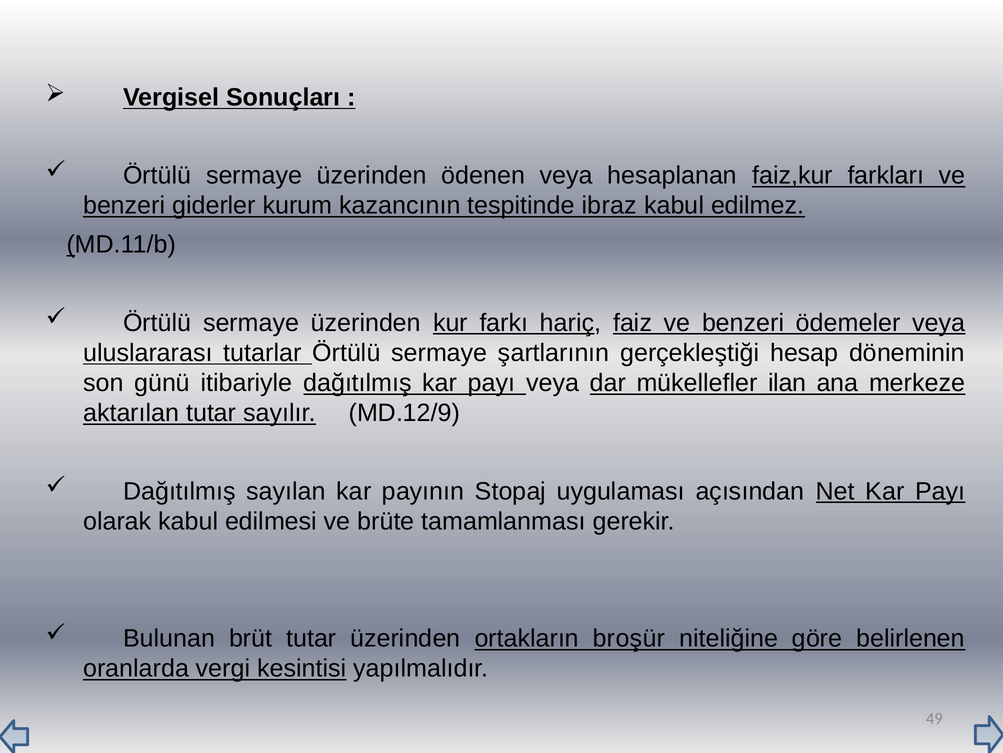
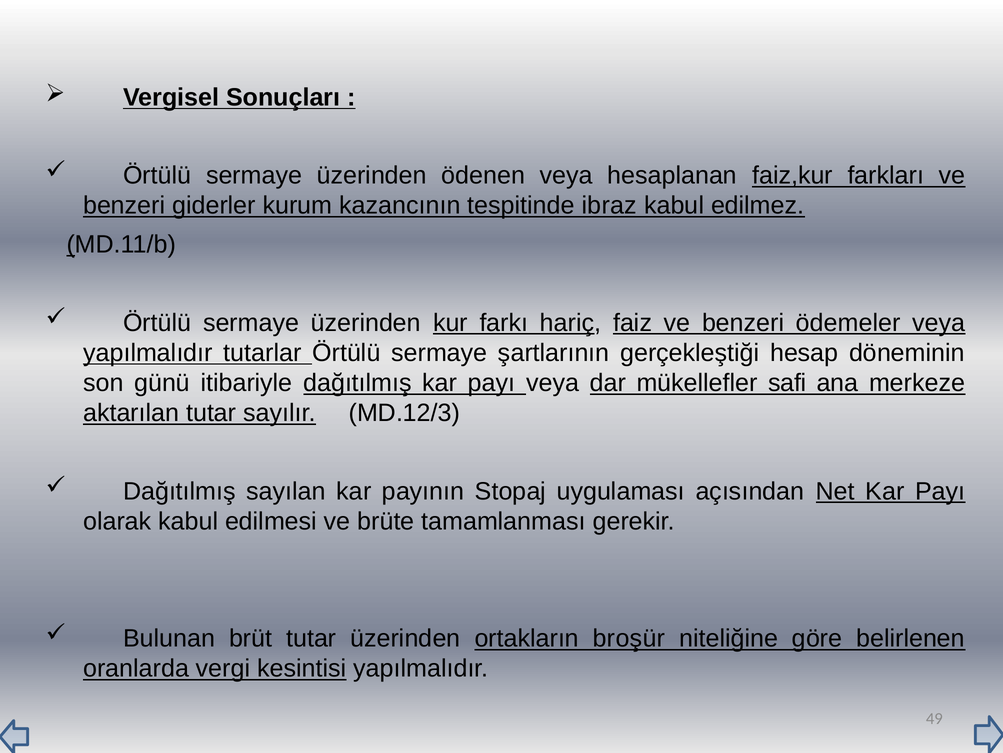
uluslararası: uluslararası -> yapılmalıdır (148, 353)
ilan: ilan -> safi (787, 383)
MD.12/9: MD.12/9 -> MD.12/3 (404, 413)
